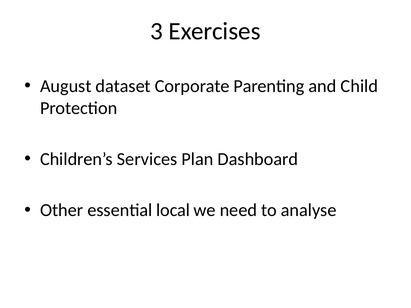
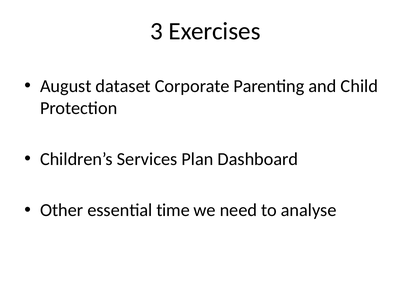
local: local -> time (173, 210)
